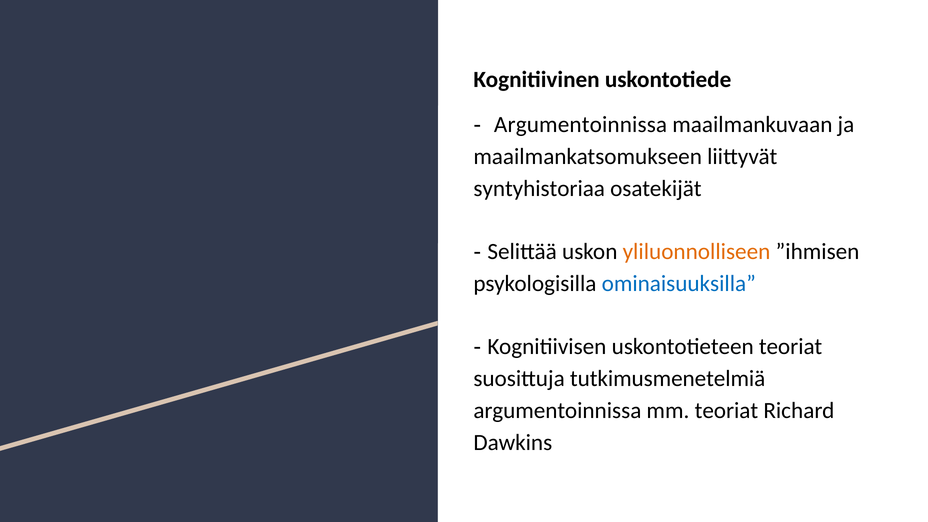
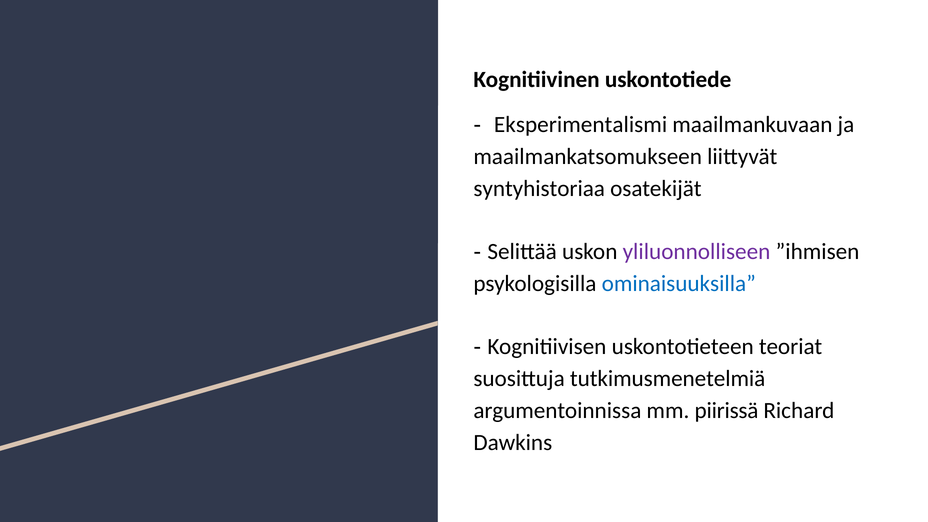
Argumentoinnissa: Argumentoinnissa -> Eksperimentalismi (581, 125)
yliluonnolliseen colour: orange -> purple (696, 252)
mm teoriat: teoriat -> piirissä (727, 411)
